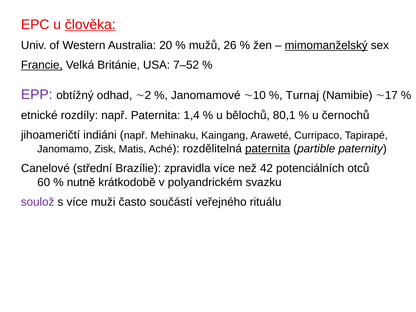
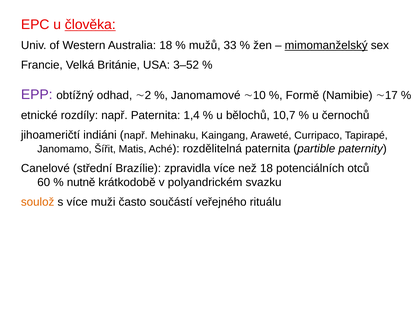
Australia 20: 20 -> 18 (166, 45)
26: 26 -> 33 (230, 45)
Francie underline: present -> none (42, 65)
7–52: 7–52 -> 3–52 (186, 65)
Turnaj: Turnaj -> Formě (302, 95)
80,1: 80,1 -> 10,7 (284, 115)
Zisk: Zisk -> Šířit (105, 149)
paternita underline: present -> none (268, 149)
než 42: 42 -> 18 (266, 168)
soulož colour: purple -> orange (38, 202)
